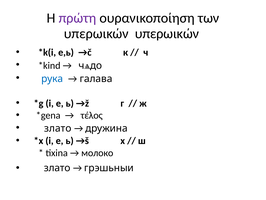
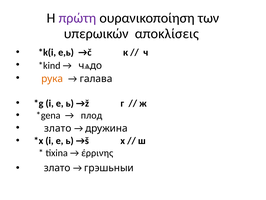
υπερωικών υπερωικών: υπερωικών -> αποκλίσεις (167, 33)
рука colour: blue -> orange (52, 79)
τέλος: τέλος -> плод (92, 115)
молоко: молоко -> έρρινης (97, 153)
